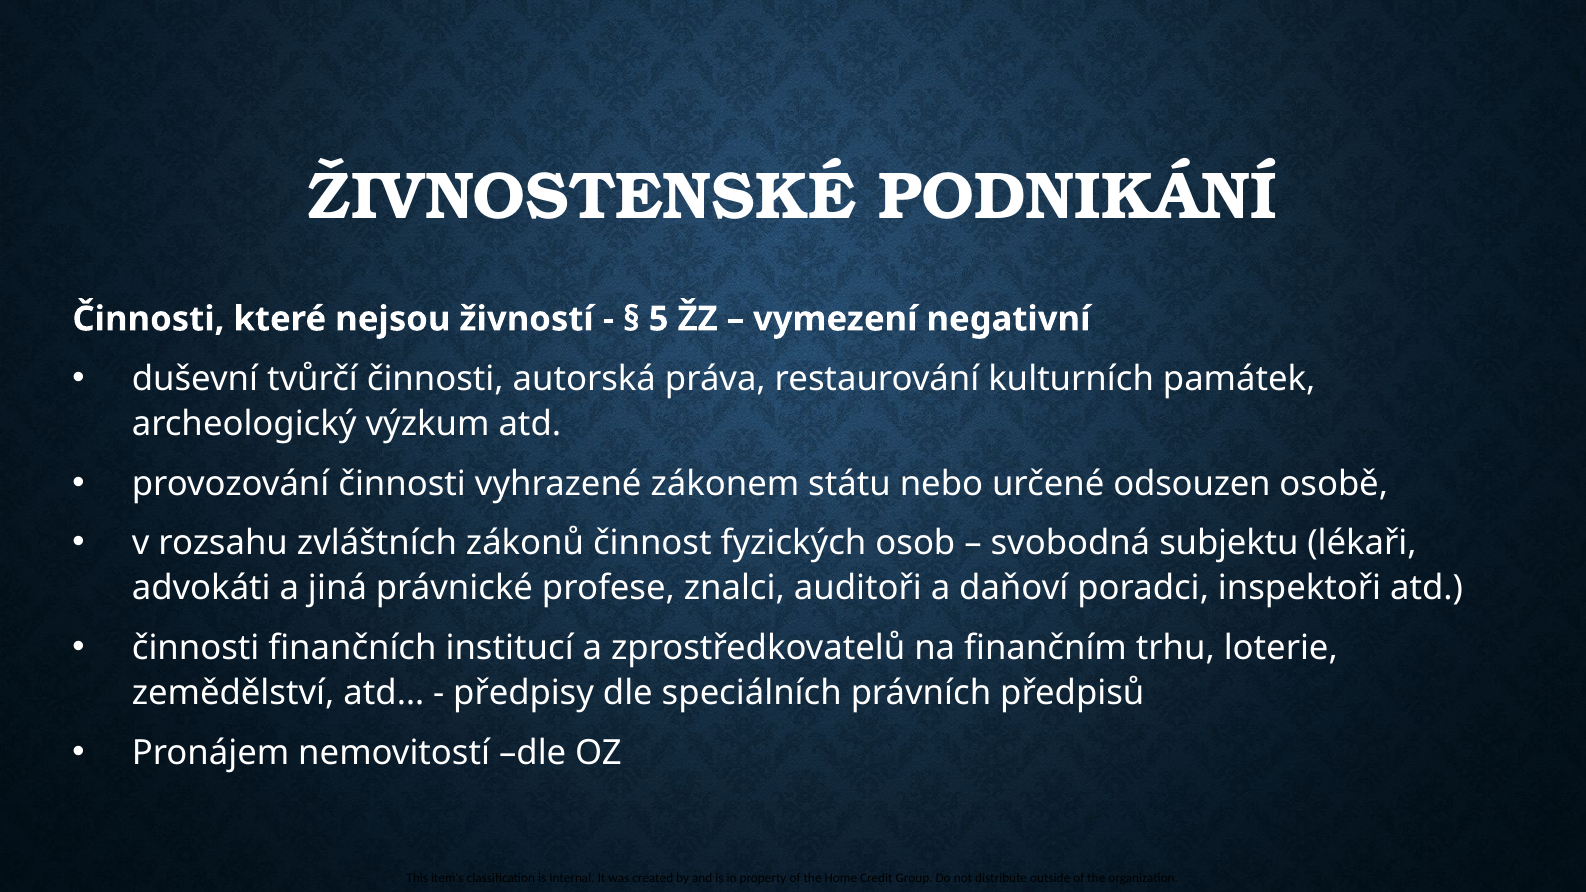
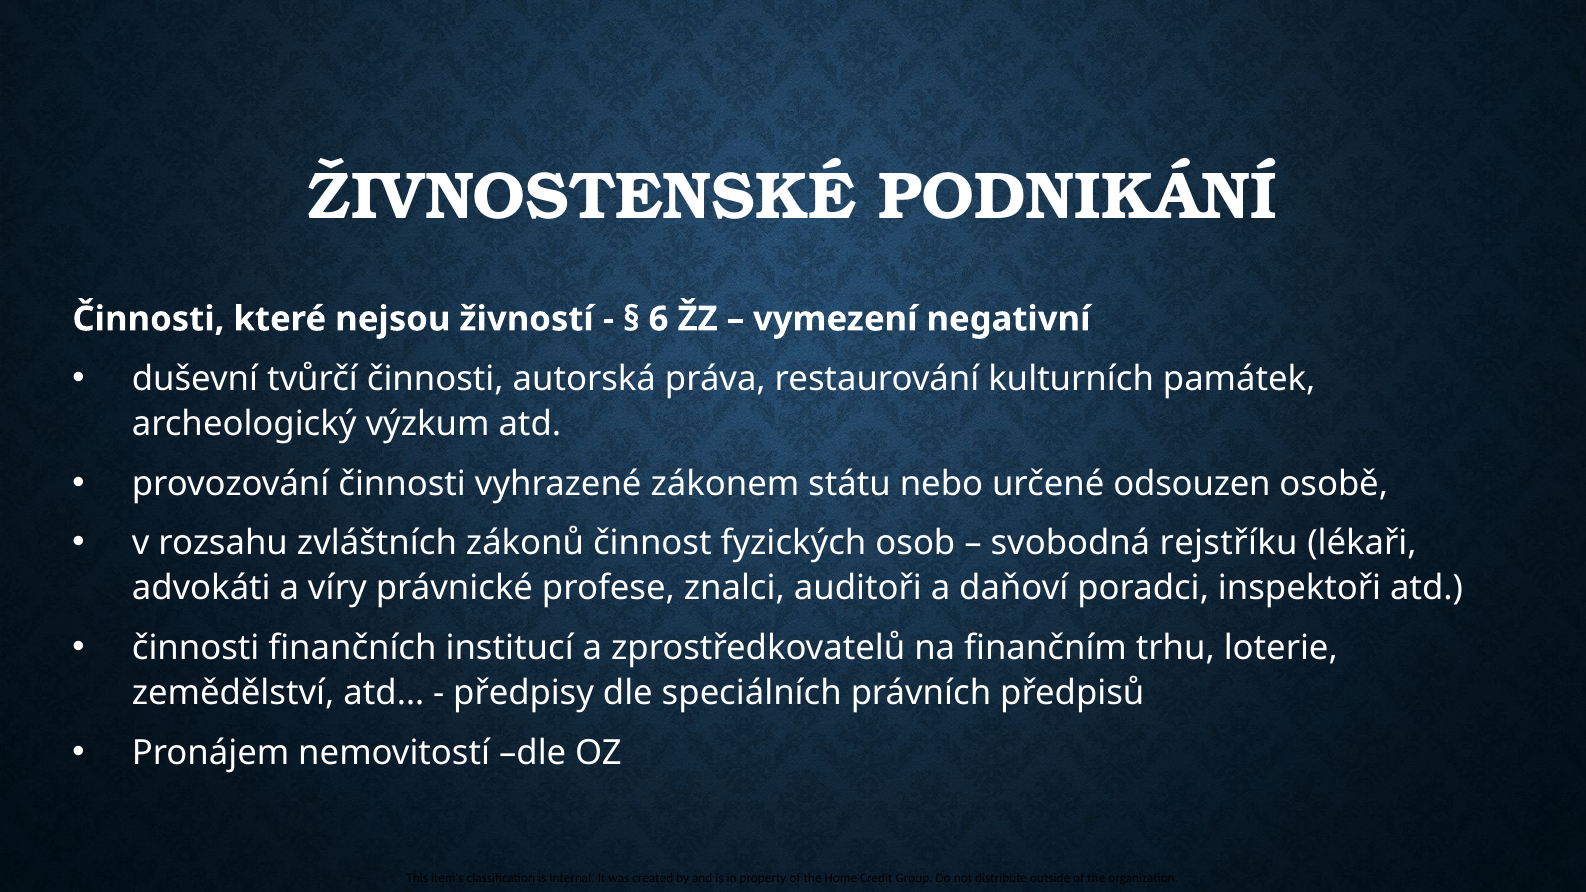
5: 5 -> 6 (659, 319)
subjektu: subjektu -> rejstříku (1229, 543)
jiná: jiná -> víry (337, 588)
